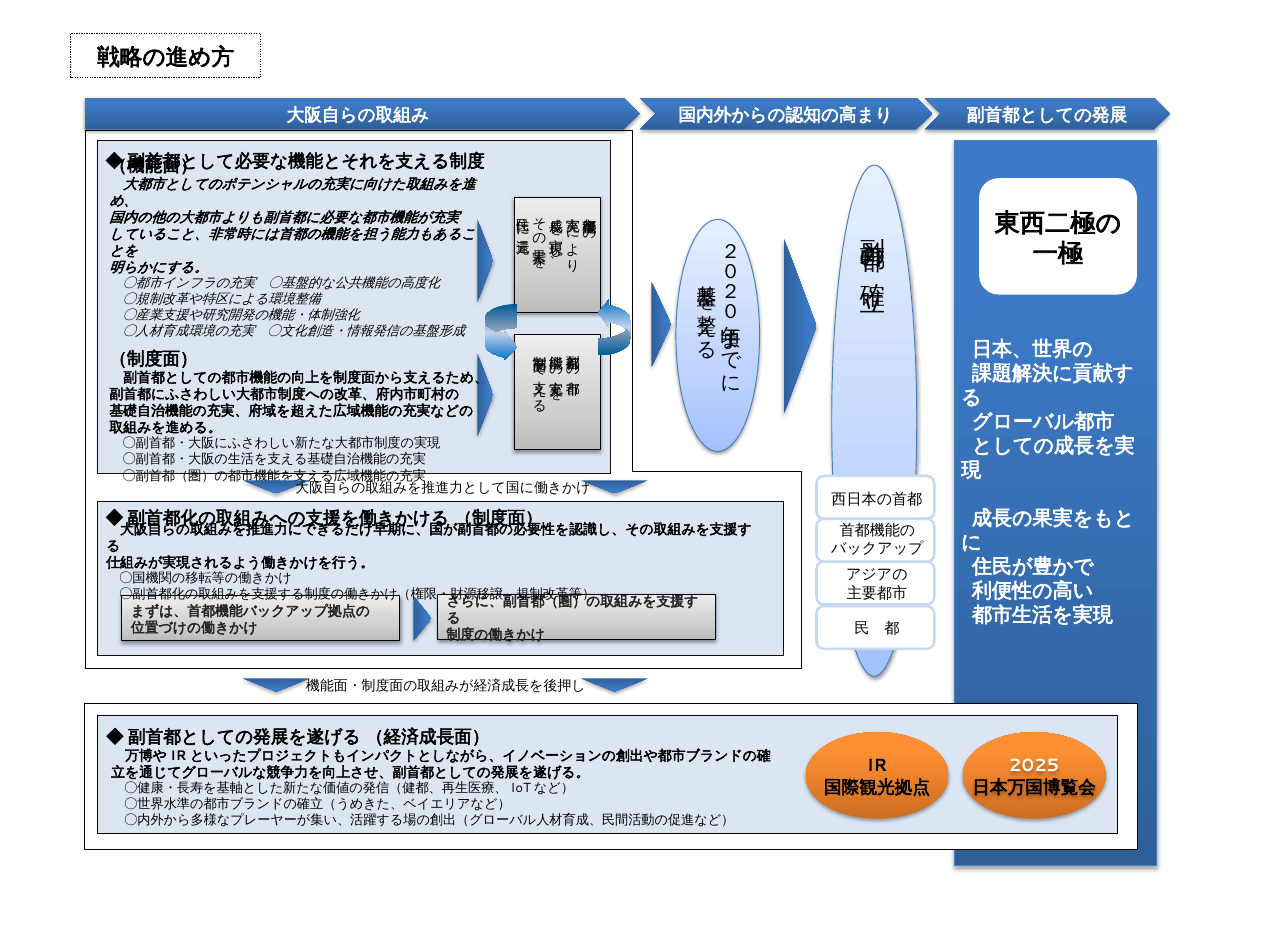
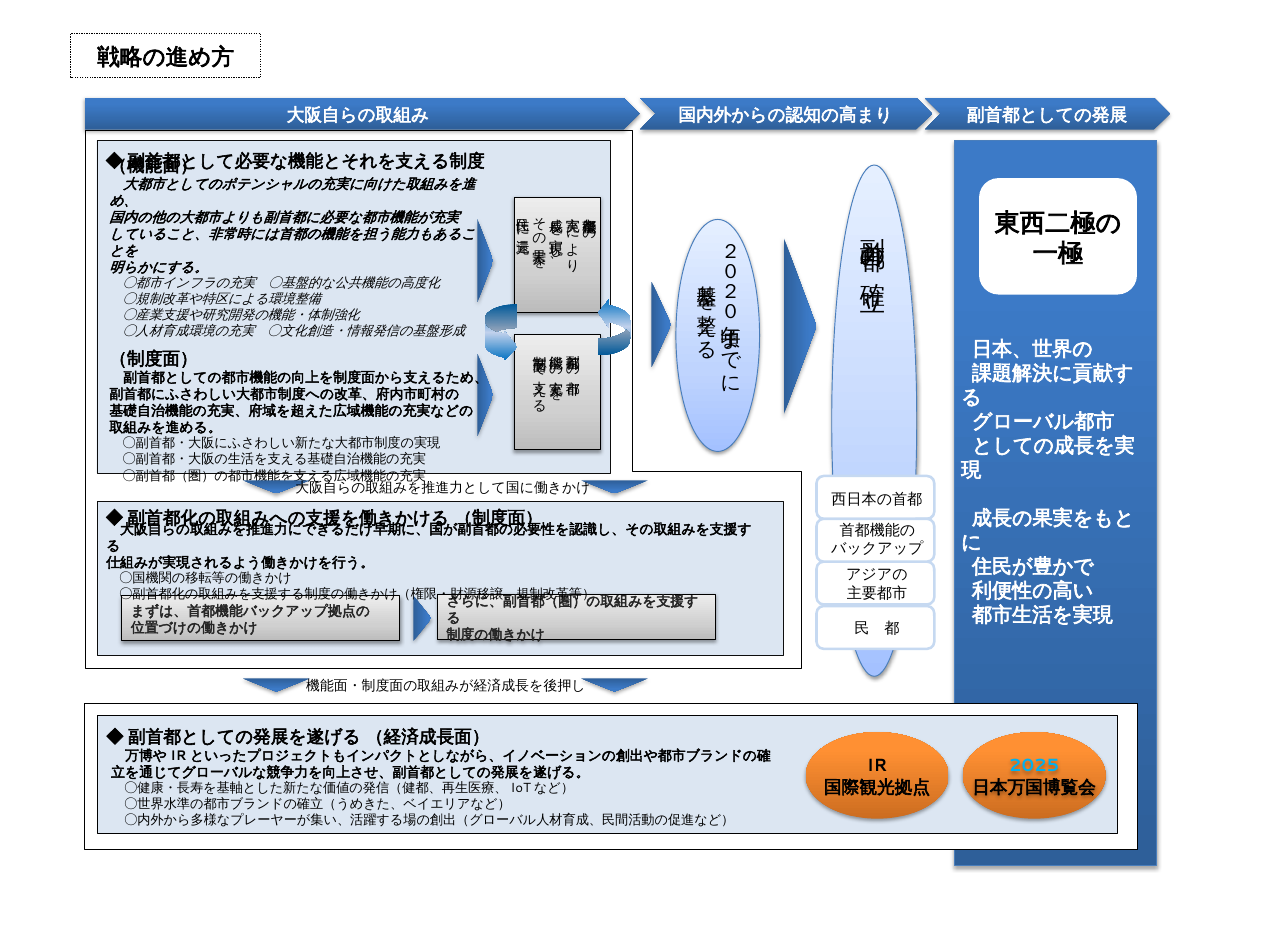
2025 colour: white -> light blue (1034, 766)
